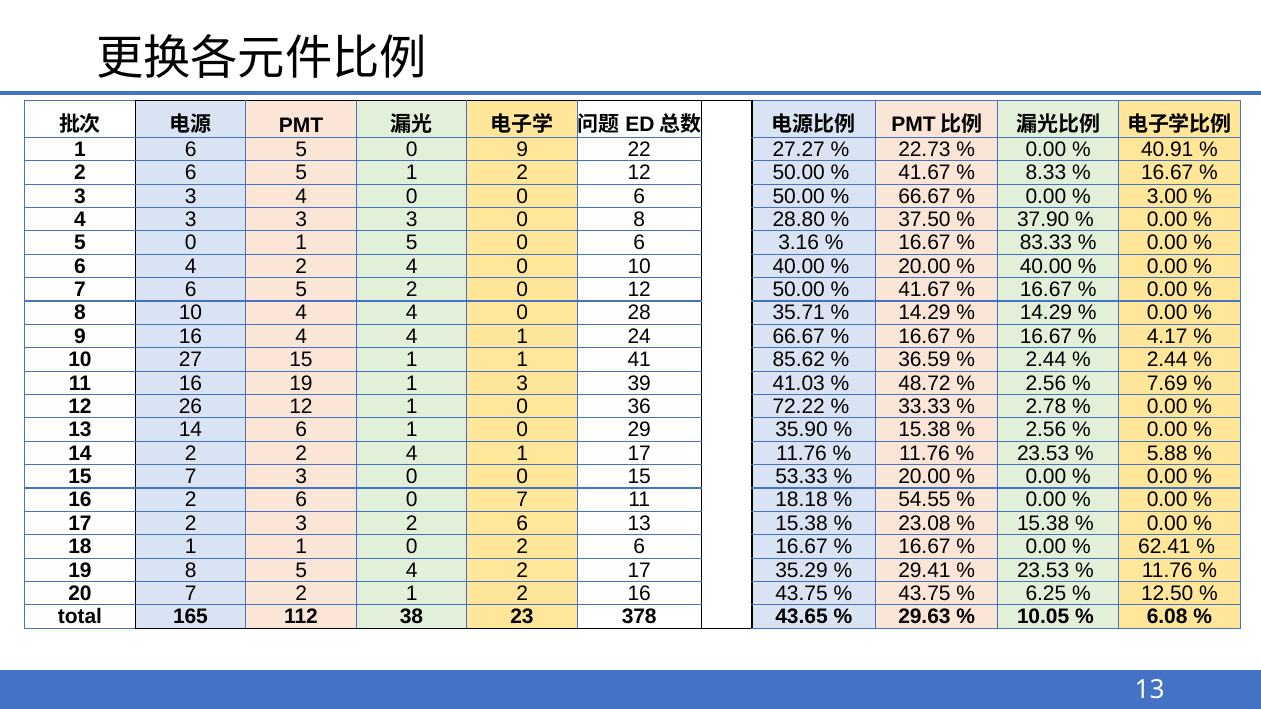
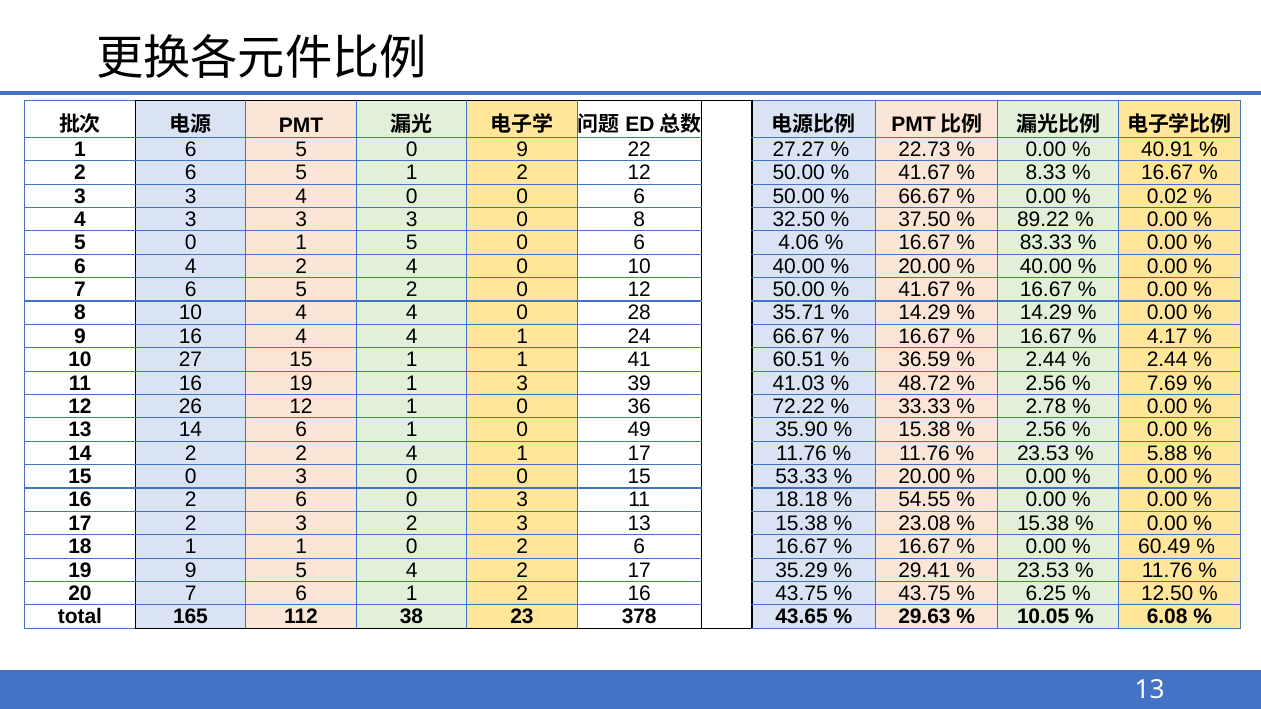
3.00: 3.00 -> 0.02 (1167, 196)
28.80: 28.80 -> 32.50 (799, 220)
37.90: 37.90 -> 89.22 (1043, 220)
3.16: 3.16 -> 4.06 (799, 243)
85.62: 85.62 -> 60.51 (799, 360)
29: 29 -> 49 (639, 430)
15 7: 7 -> 0 (191, 477)
6 0 7: 7 -> 3 (522, 500)
3 2 6: 6 -> 3 (522, 524)
62.41: 62.41 -> 60.49 (1164, 547)
19 8: 8 -> 9 (191, 570)
20 7 2: 2 -> 6 (301, 594)
